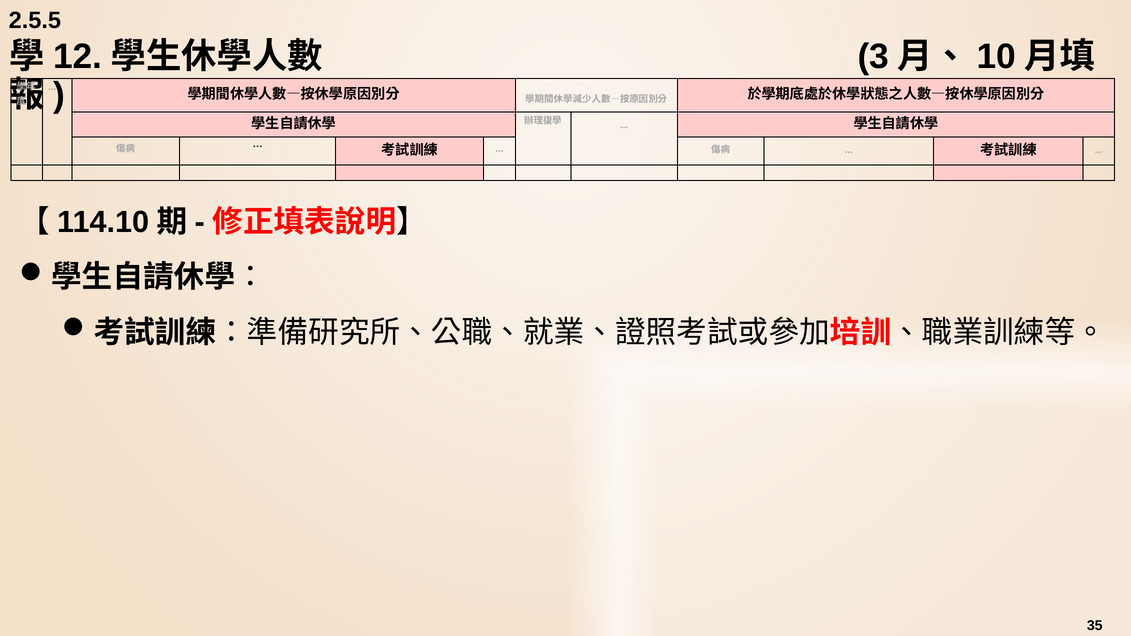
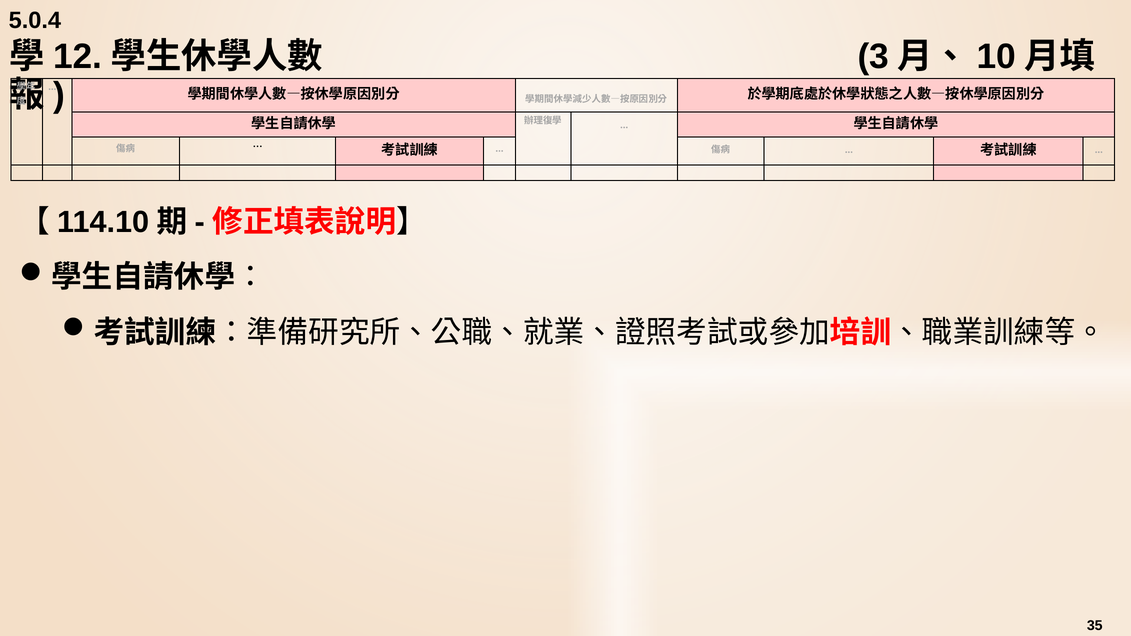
2.5.5: 2.5.5 -> 5.0.4 (35, 21)
